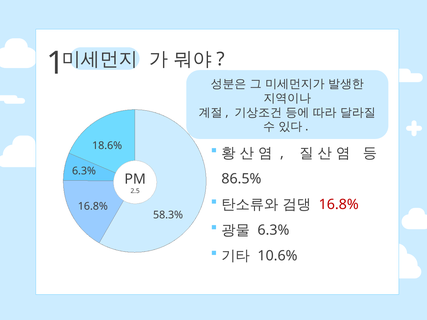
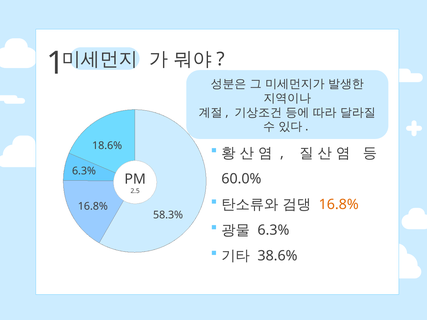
86.5%: 86.5% -> 60.0% (241, 179)
16.8% colour: red -> orange (339, 205)
10.6%: 10.6% -> 38.6% (277, 256)
